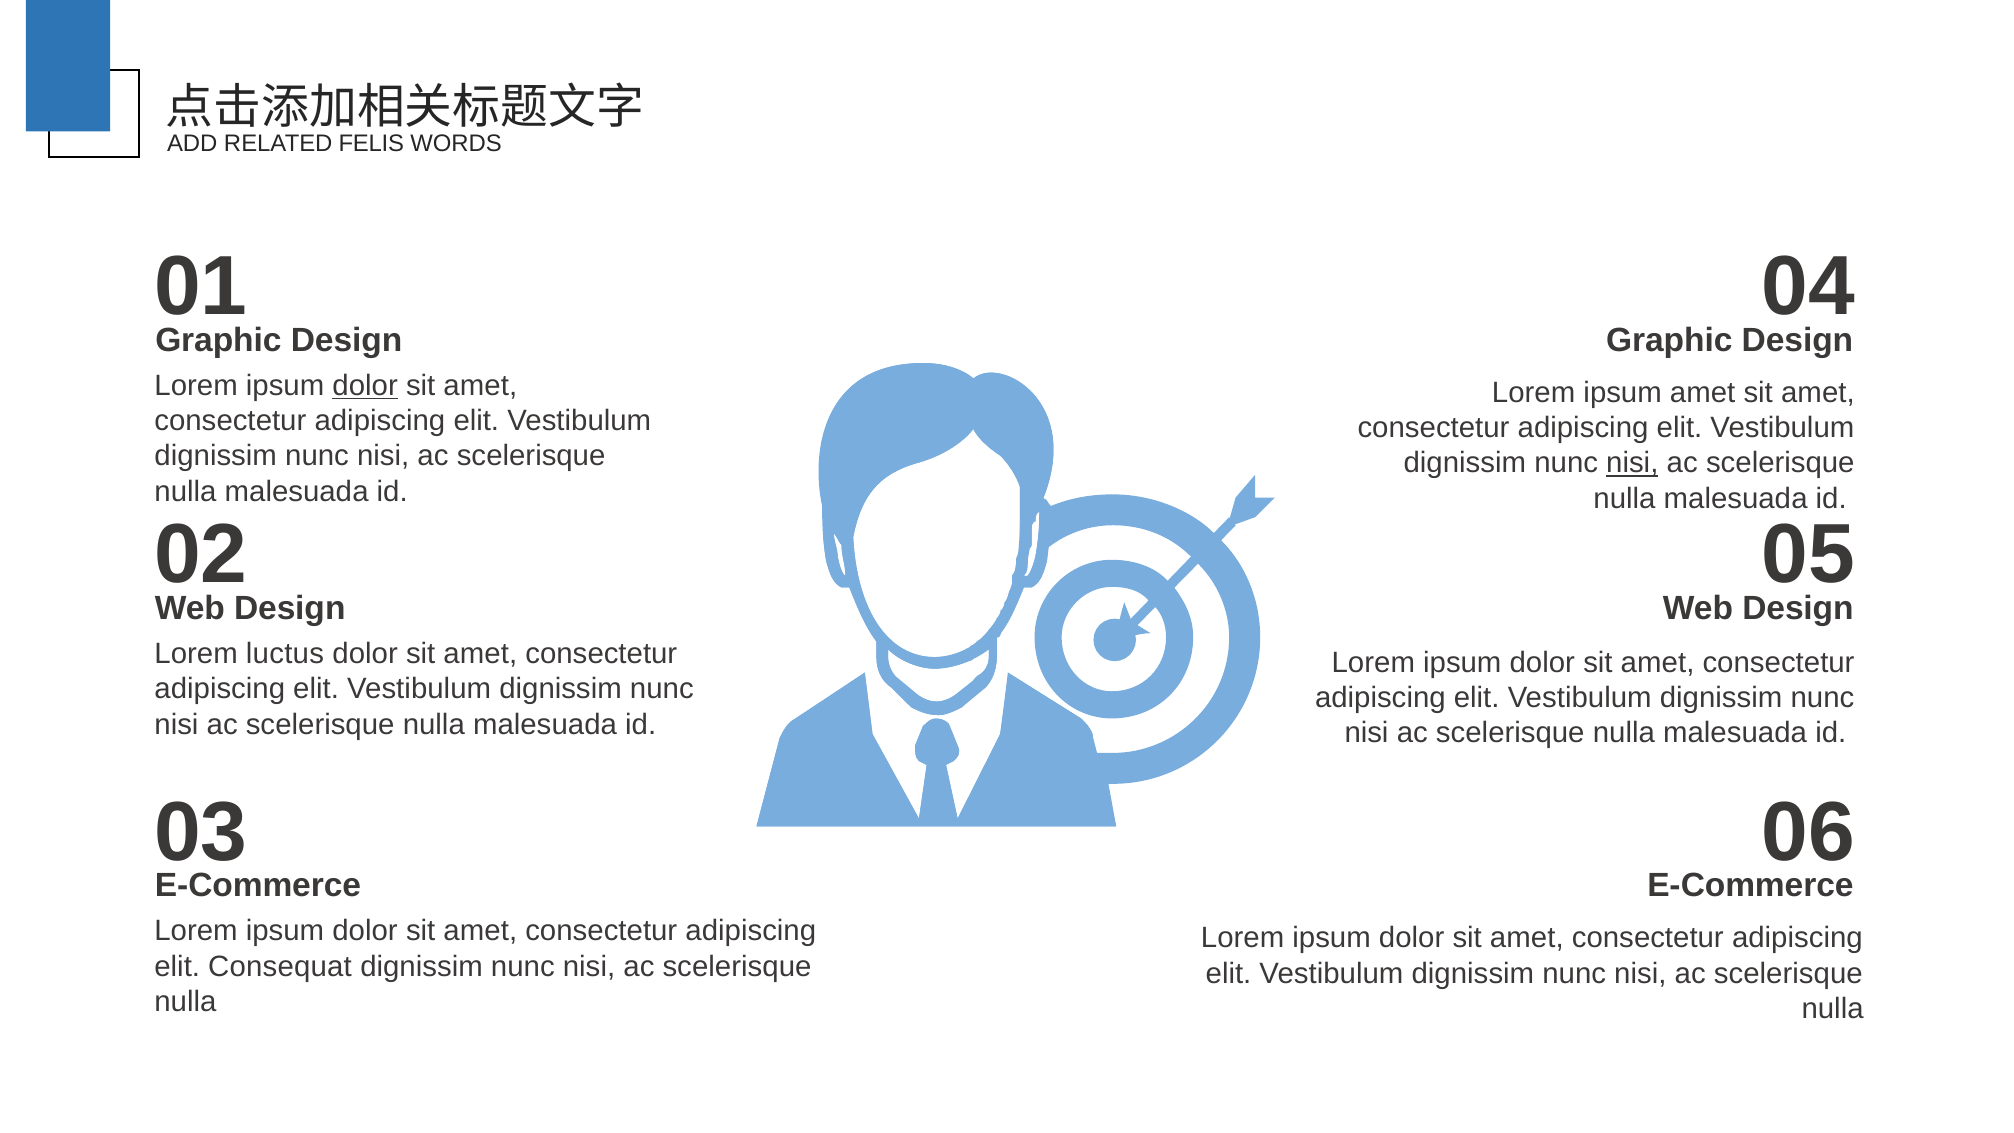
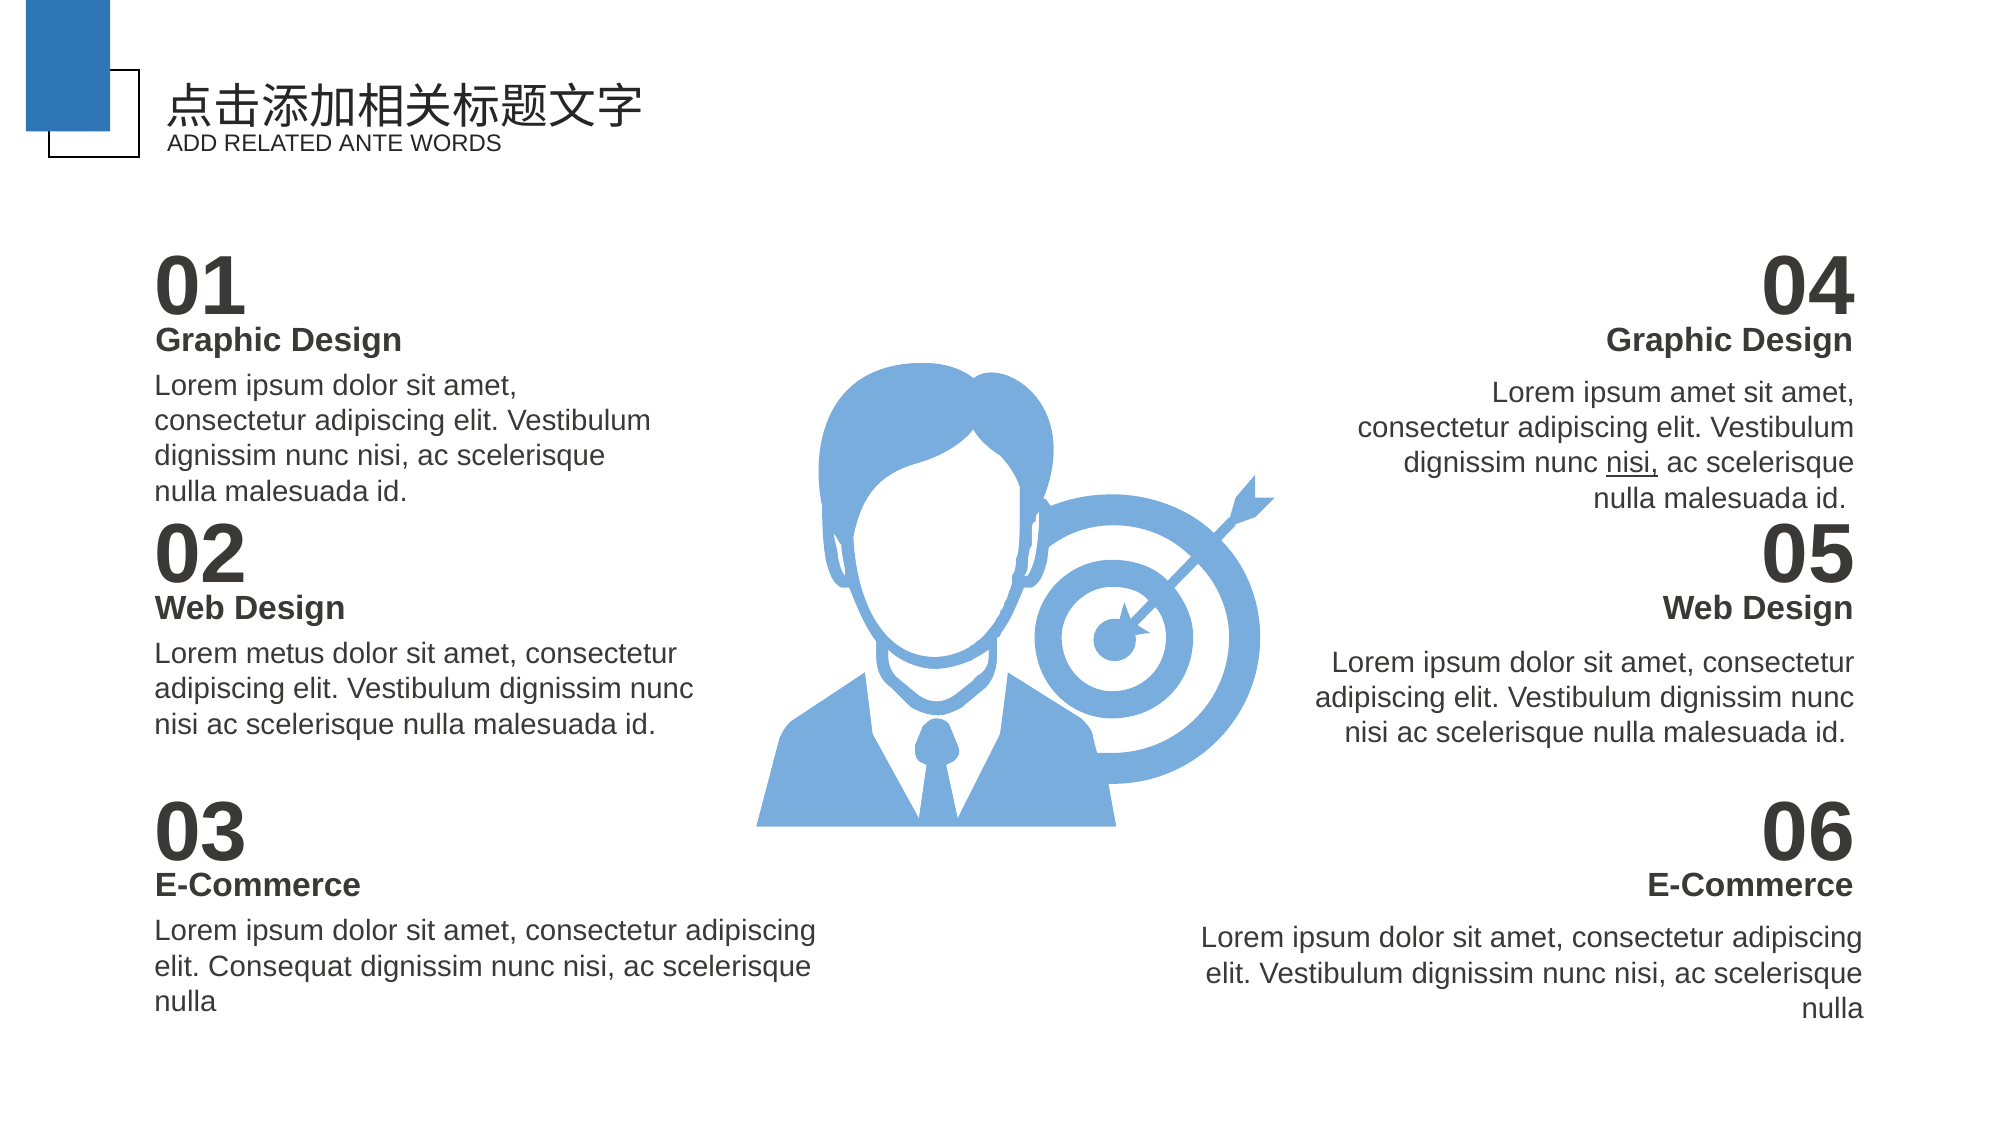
FELIS: FELIS -> ANTE (371, 144)
dolor underline: present -> none (365, 386)
luctus: luctus -> metus (285, 654)
